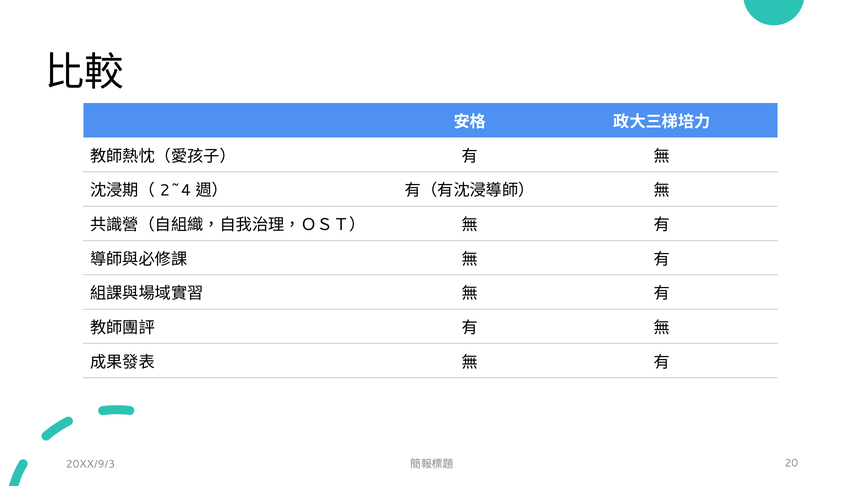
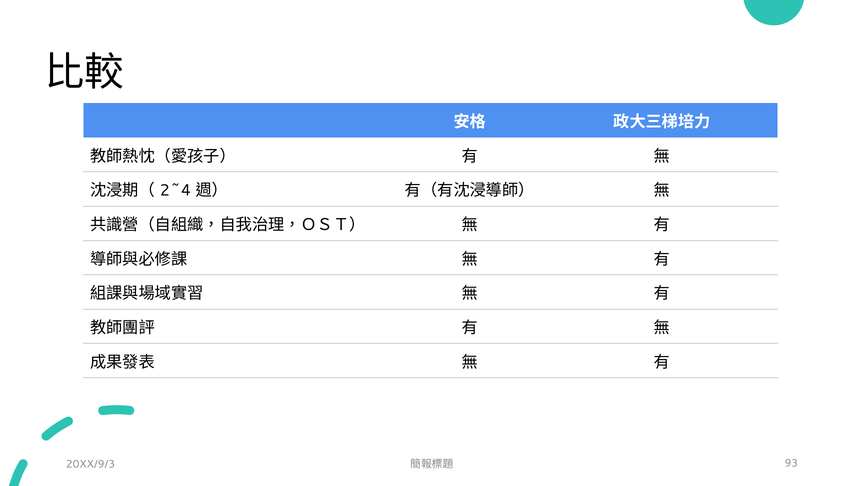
20: 20 -> 93 (791, 463)
